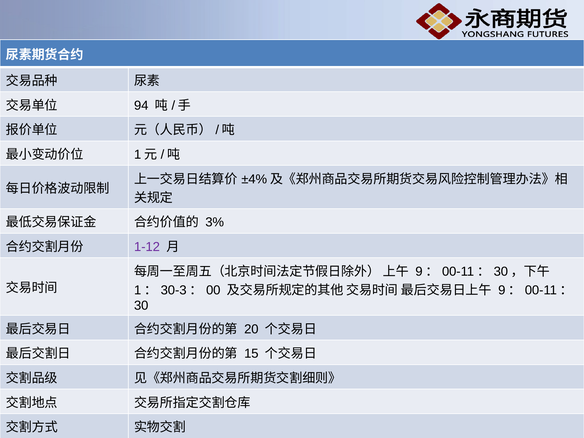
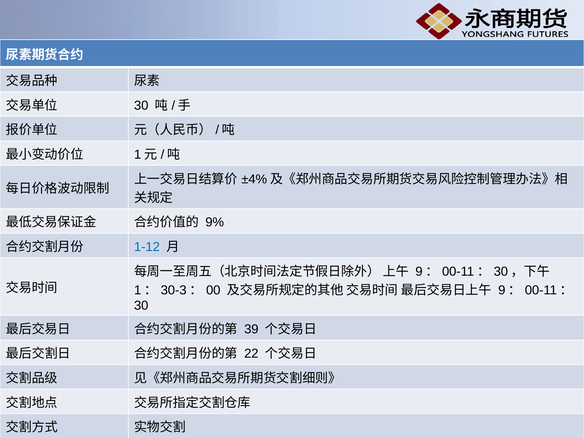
94: 94 -> 30 (141, 105)
3%: 3% -> 9% (215, 222)
1-12 colour: purple -> blue (147, 247)
20: 20 -> 39 (251, 329)
15: 15 -> 22 (251, 354)
